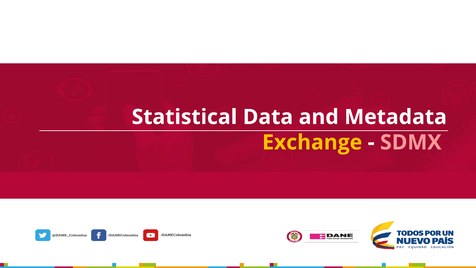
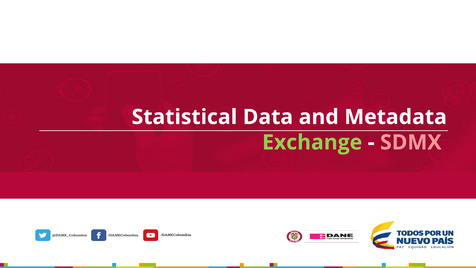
Exchange colour: yellow -> light green (312, 142)
